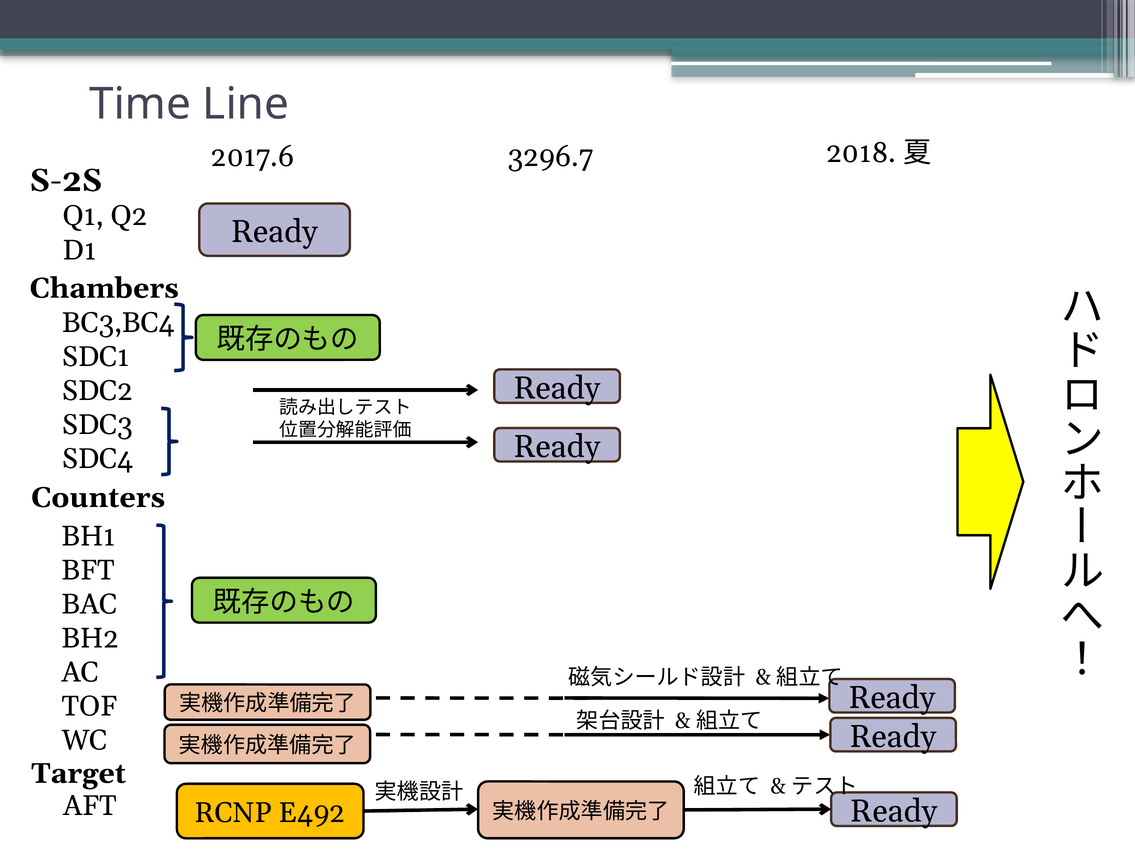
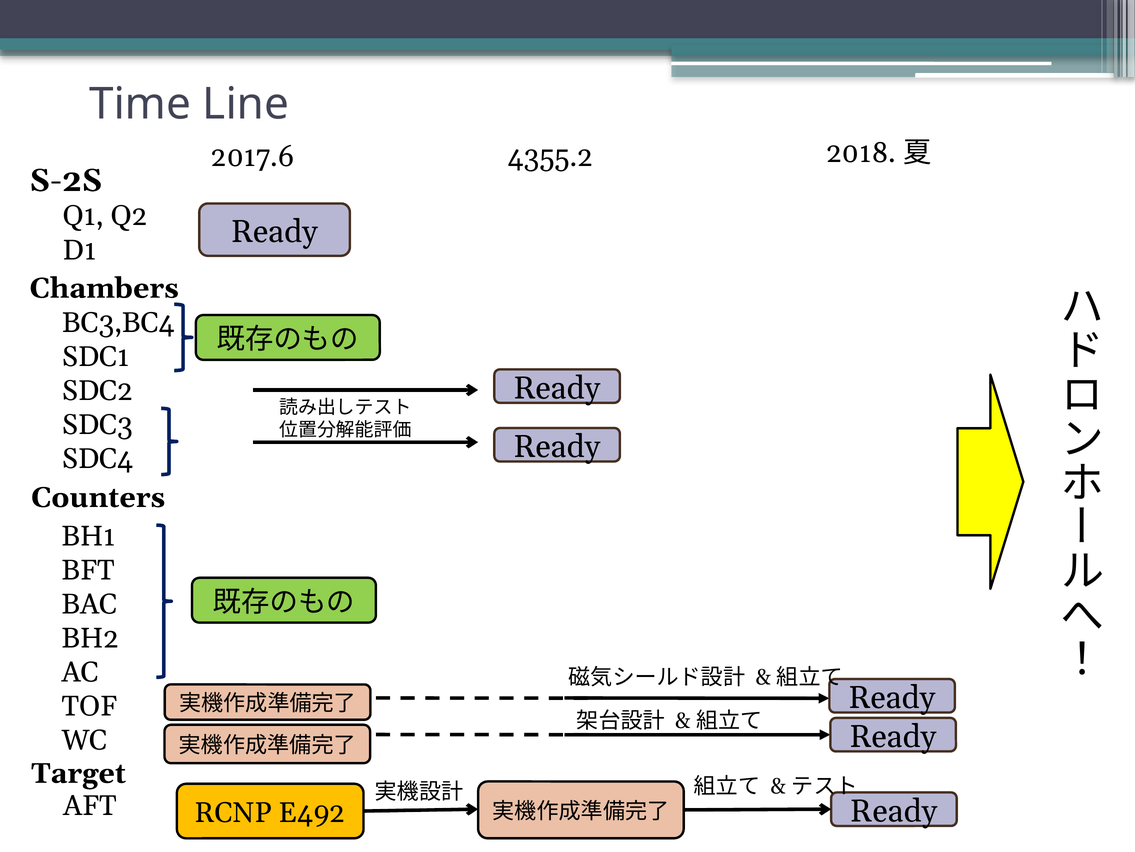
3296.7: 3296.7 -> 4355.2 (551, 157)
